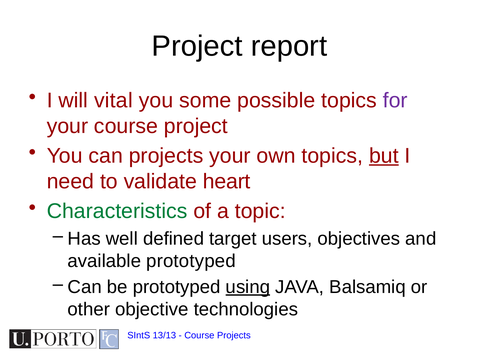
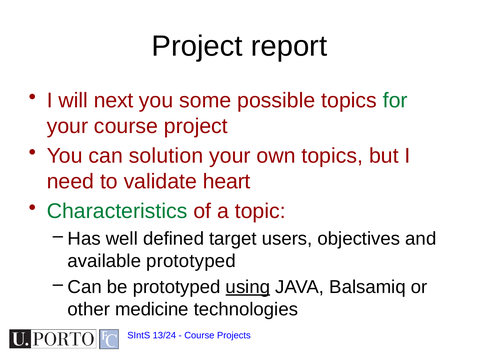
vital: vital -> next (114, 101)
for colour: purple -> green (395, 101)
can projects: projects -> solution (166, 156)
but underline: present -> none (384, 156)
objective: objective -> medicine (152, 309)
13/13: 13/13 -> 13/24 (164, 336)
